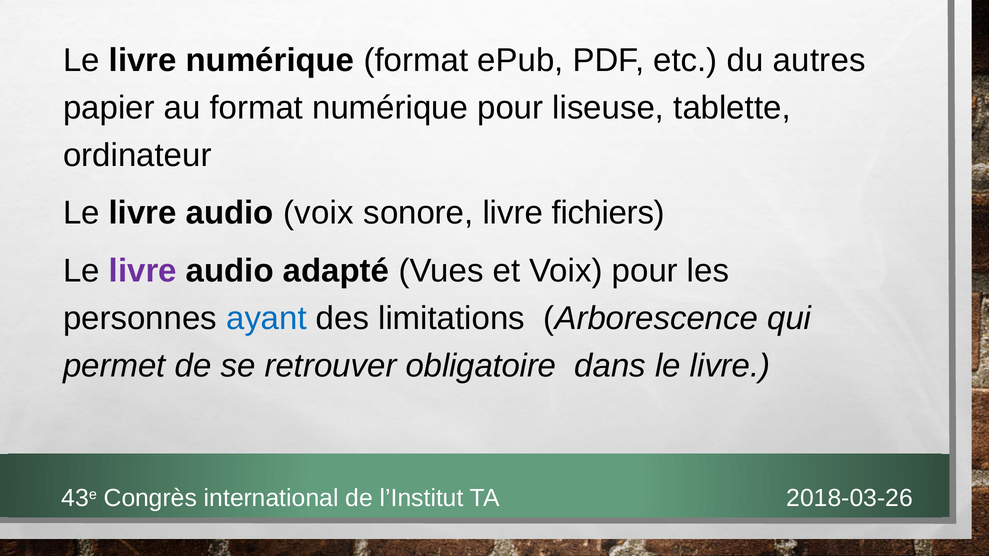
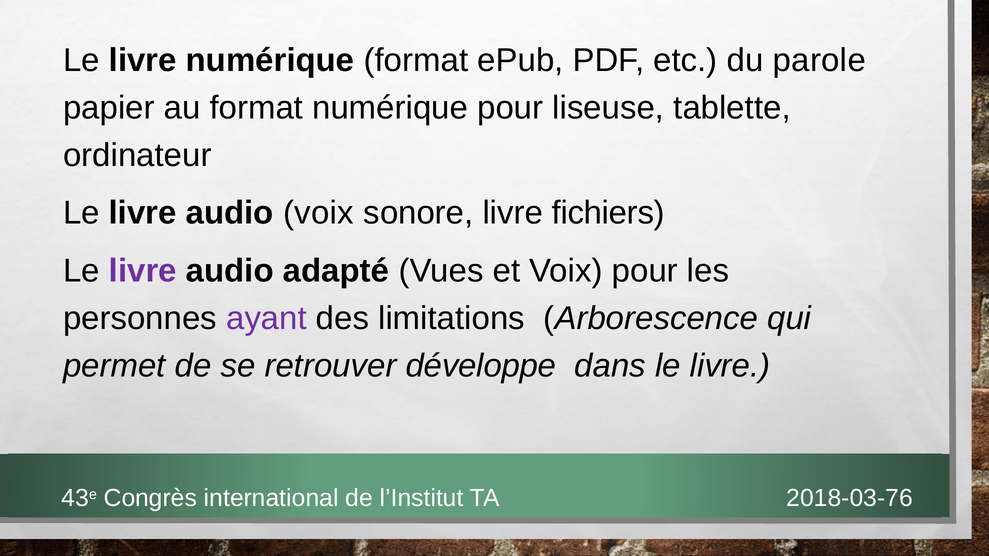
autres: autres -> parole (819, 60)
ayant colour: blue -> purple (266, 318)
obligatoire: obligatoire -> développe (481, 366)
2018-03-26: 2018-03-26 -> 2018-03-76 (850, 499)
